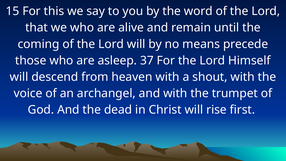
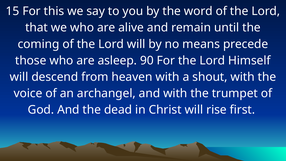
37: 37 -> 90 (147, 60)
